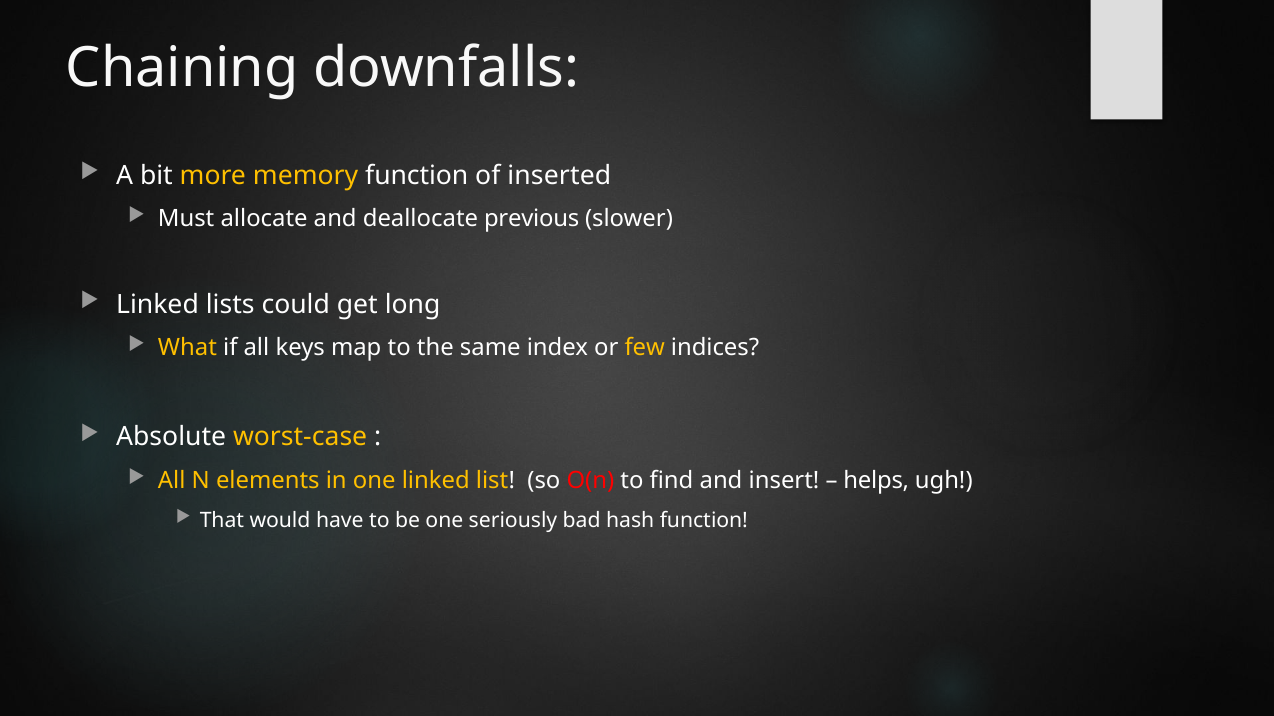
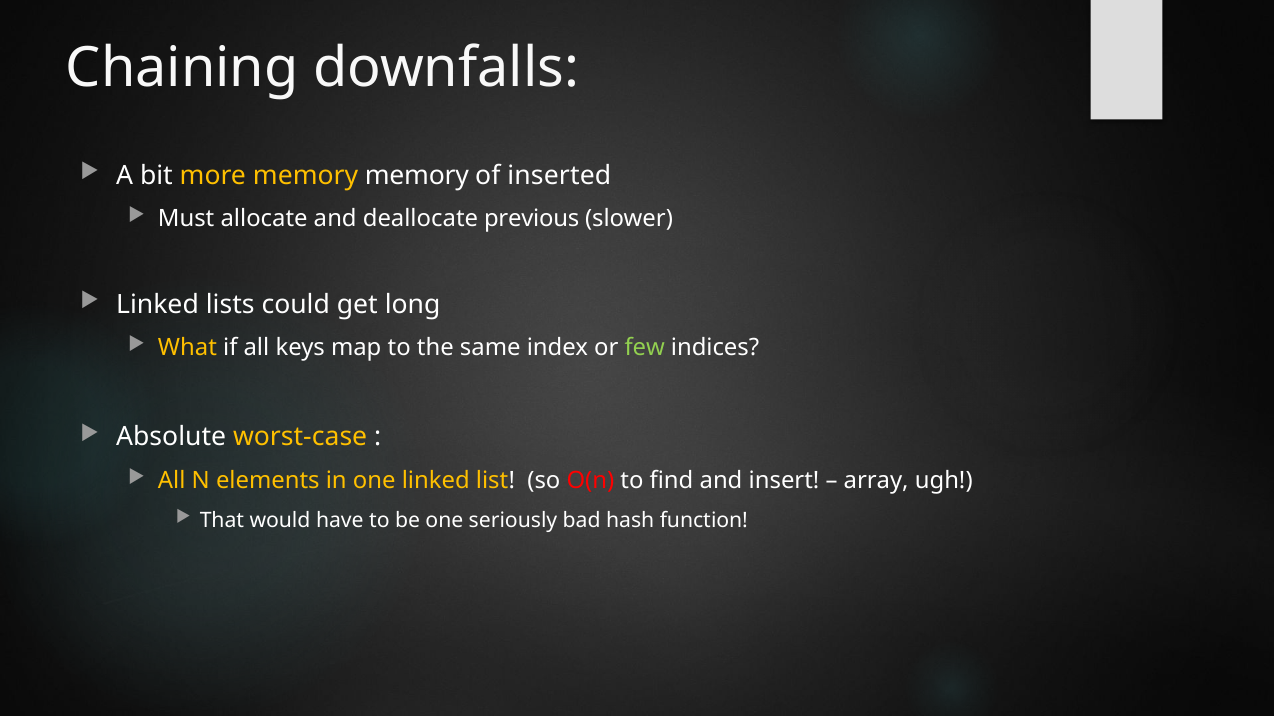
memory function: function -> memory (417, 176)
few colour: yellow -> light green (645, 348)
helps: helps -> array (876, 481)
